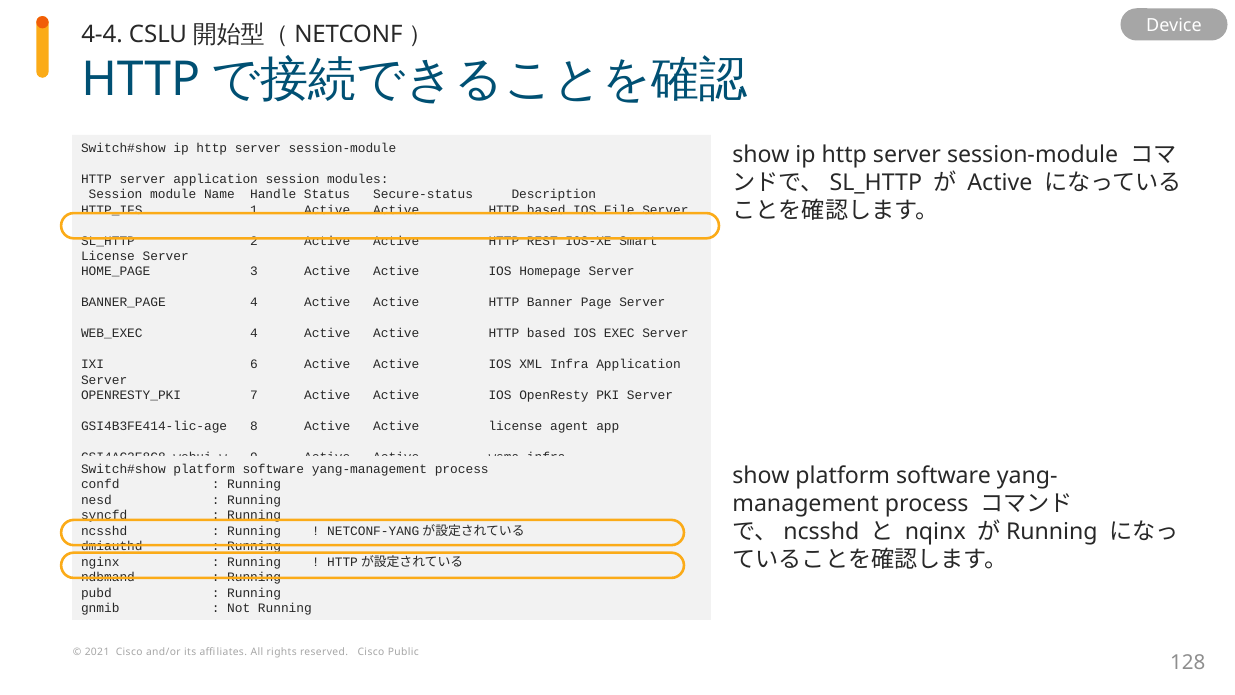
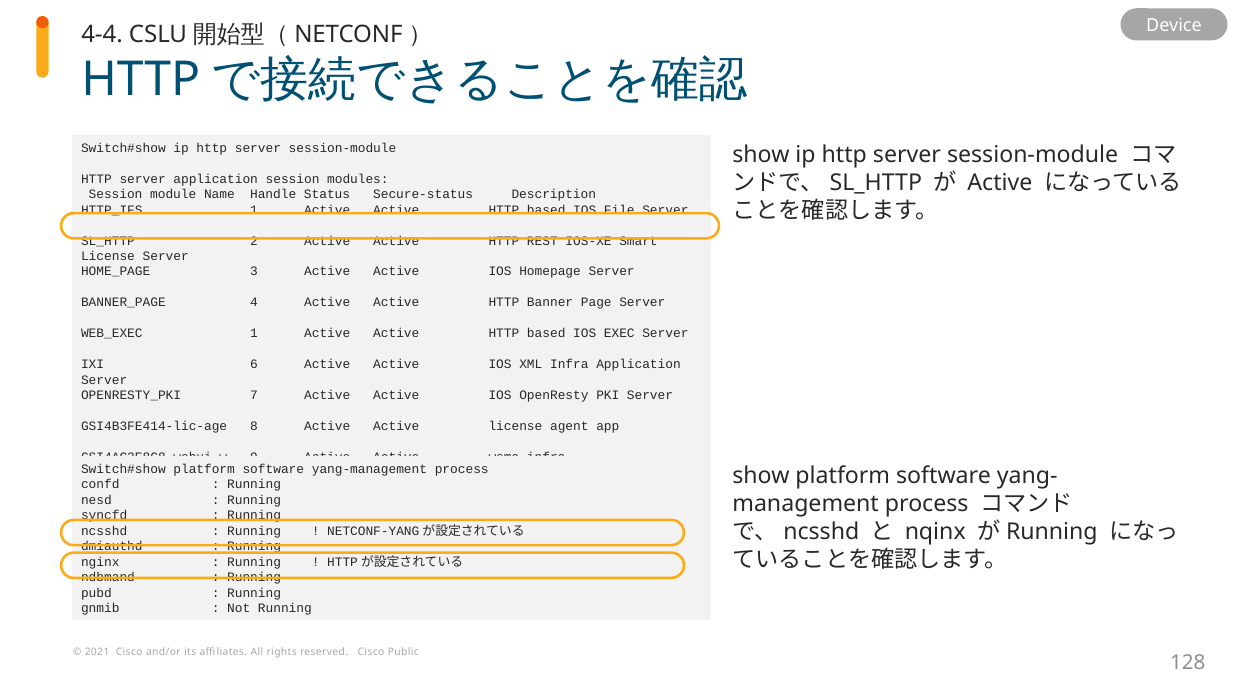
WEB_EXEC 4: 4 -> 1 (254, 333)
